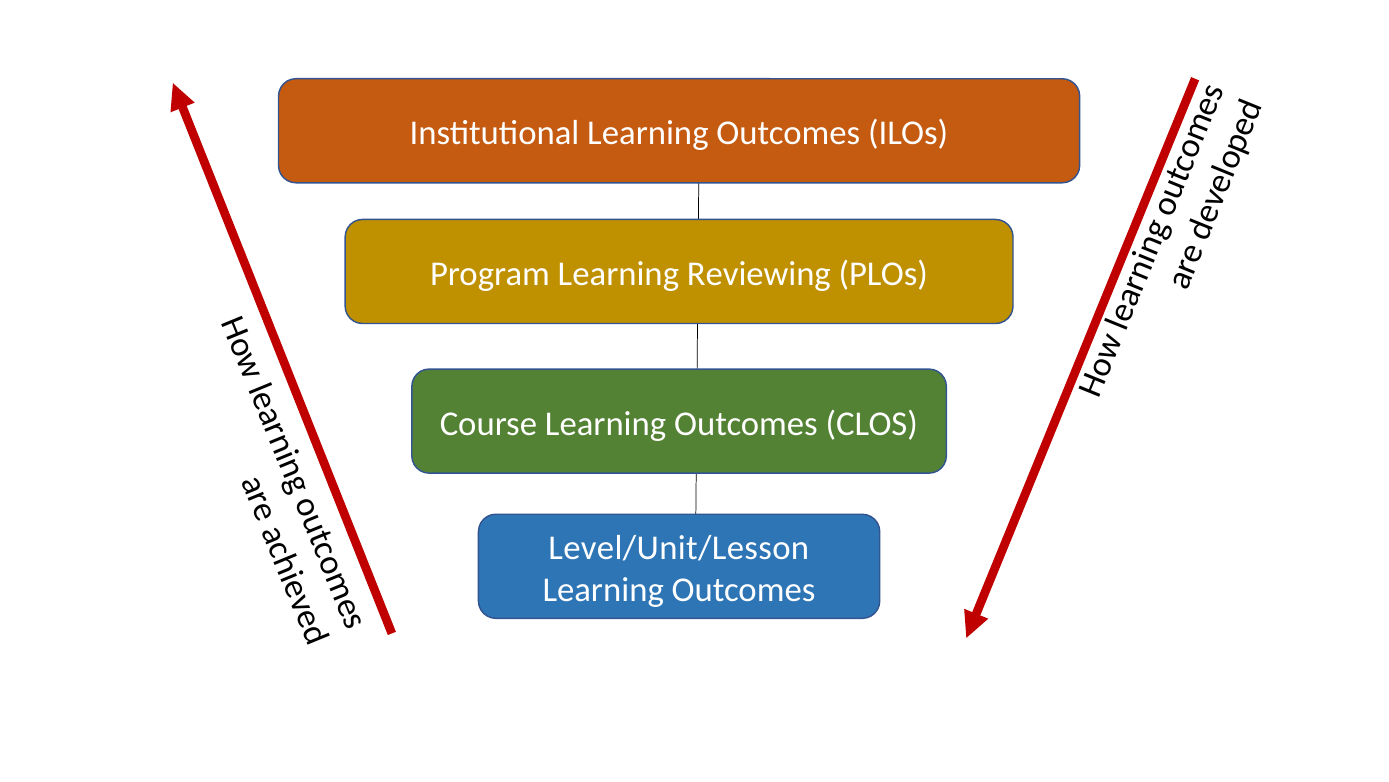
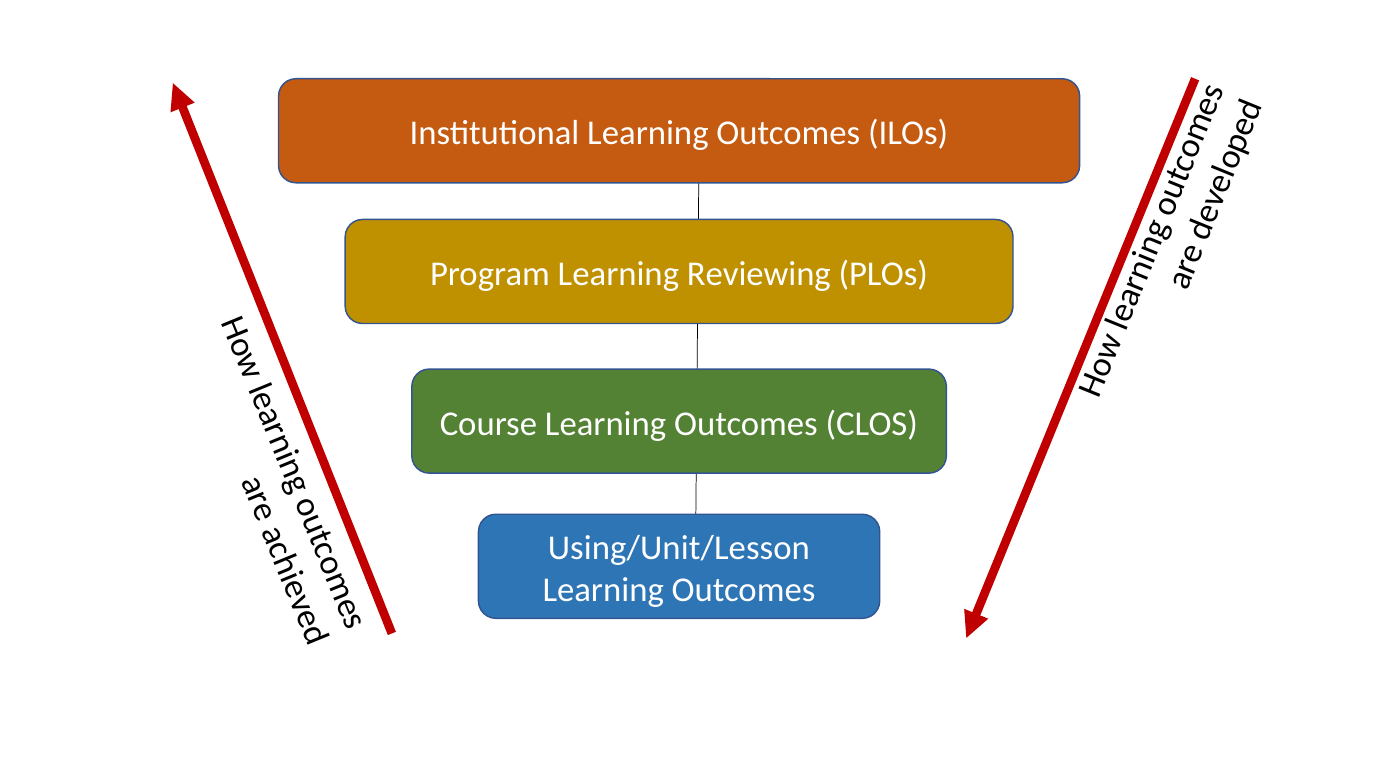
Level/Unit/Lesson: Level/Unit/Lesson -> Using/Unit/Lesson (679, 547)
